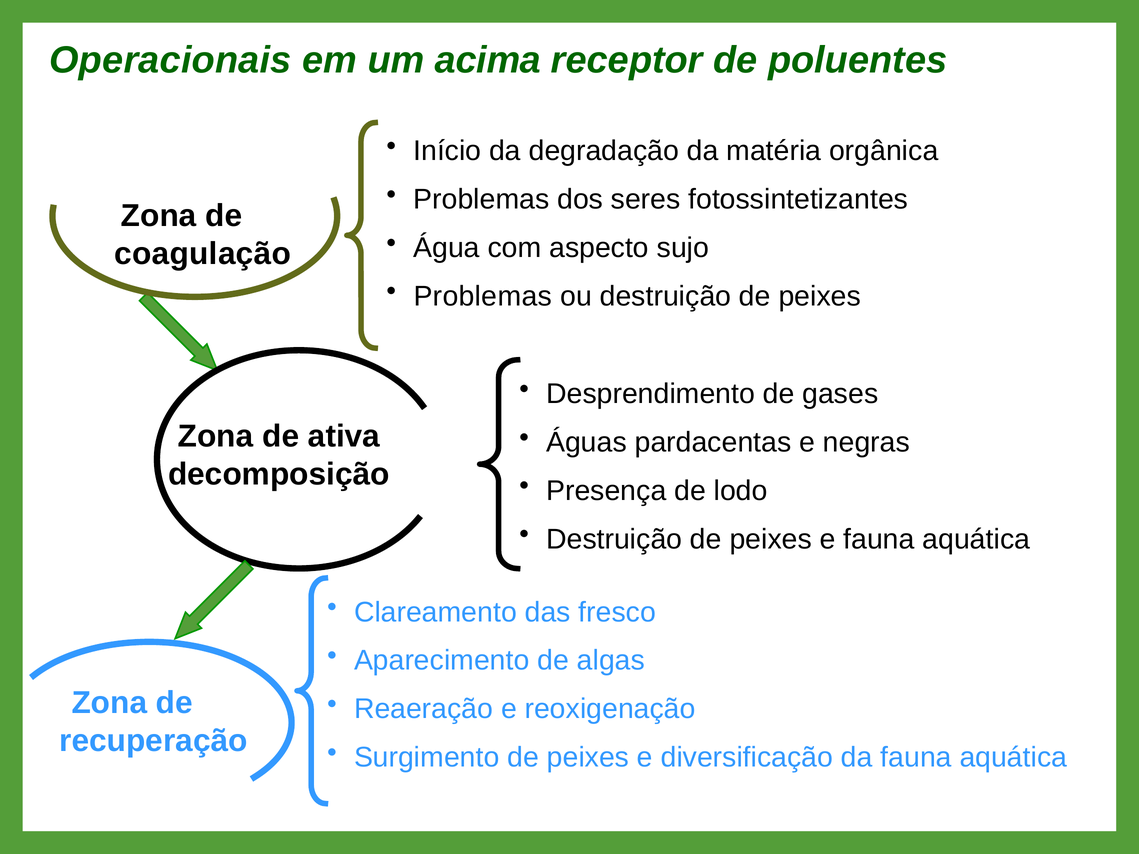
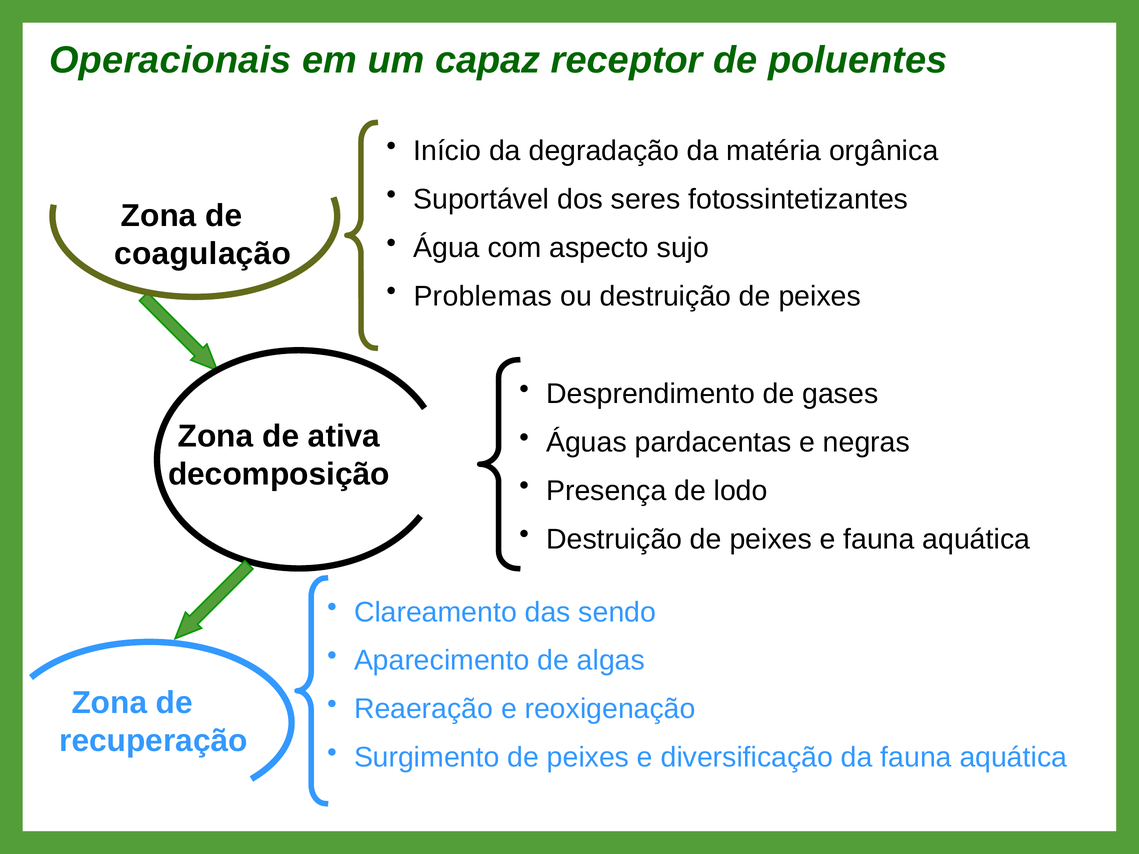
acima: acima -> capaz (488, 60)
Problemas: Problemas -> Suportável (481, 199)
fresco: fresco -> sendo (617, 612)
